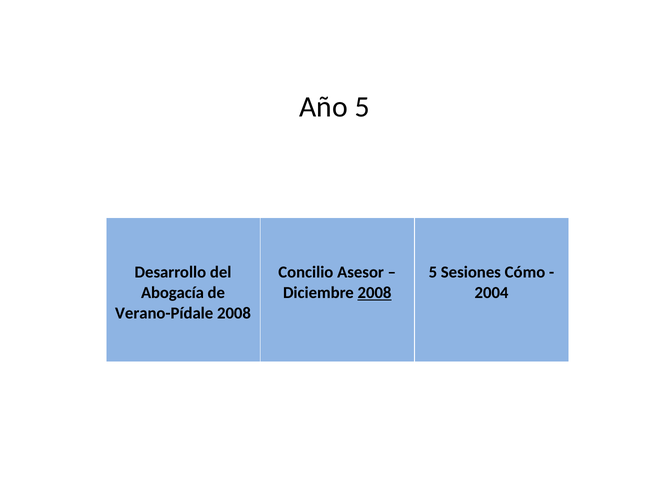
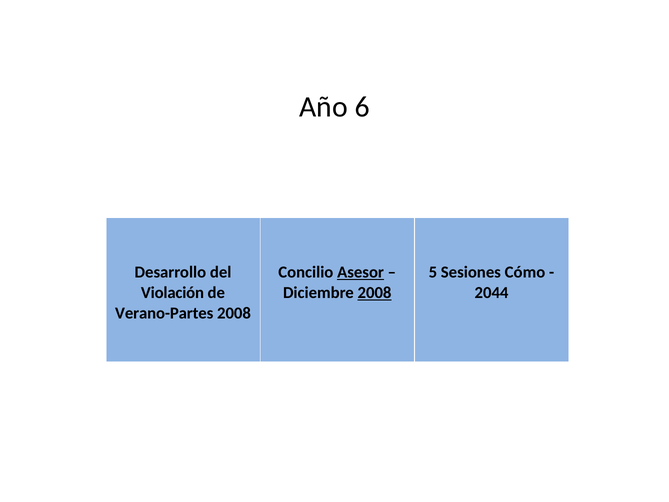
Año 5: 5 -> 6 (362, 107)
Asesor underline: none -> present (361, 272)
Abogacía: Abogacía -> Violación (172, 292)
2004: 2004 -> 2044 (492, 292)
Verano-Pídale: Verano-Pídale -> Verano-Partes (164, 313)
